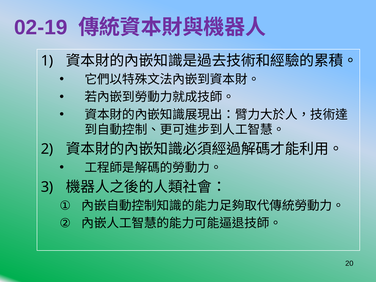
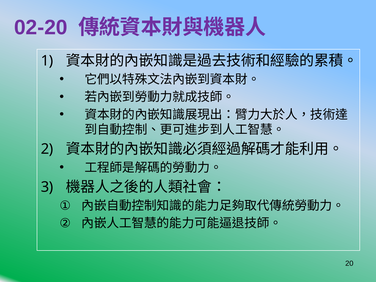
02-19: 02-19 -> 02-20 (41, 27)
